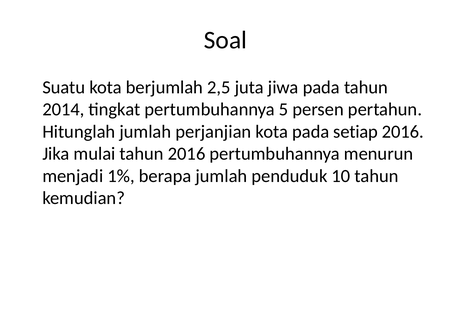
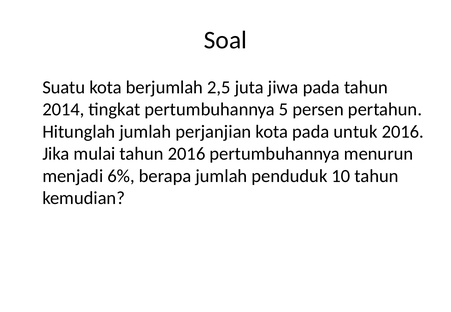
setiap: setiap -> untuk (355, 132)
1%: 1% -> 6% (121, 176)
